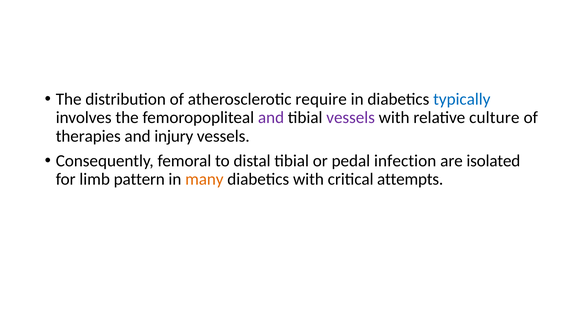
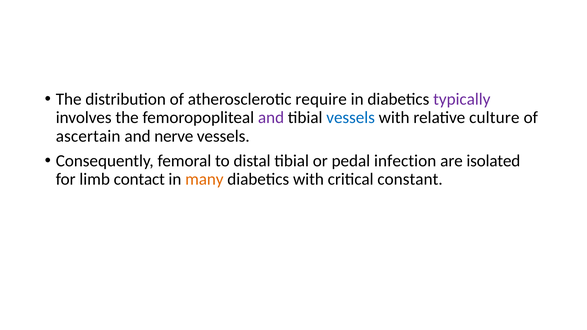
typically colour: blue -> purple (462, 99)
vessels colour: purple -> blue (351, 118)
therapies: therapies -> ascertain (88, 136)
injury: injury -> nerve (174, 136)
pattern: pattern -> contact (139, 179)
attempts: attempts -> constant (410, 179)
